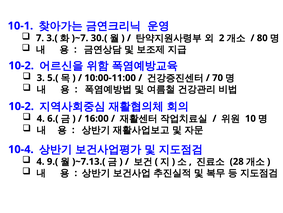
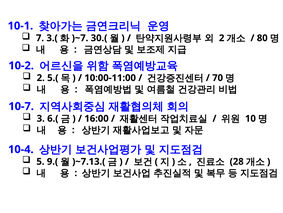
3: 3 -> 2 (41, 78)
10-2: 10-2 -> 10-7 (21, 106)
4: 4 -> 3 (41, 118)
4: 4 -> 5 (40, 161)
